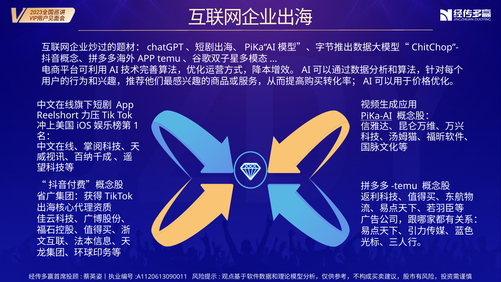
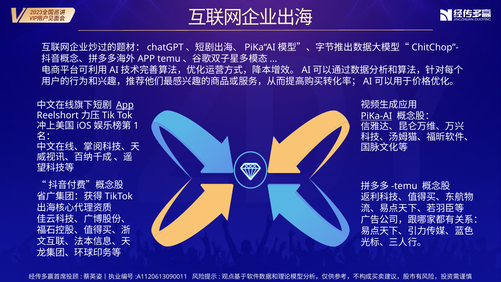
App underline: none -> present (125, 105)
